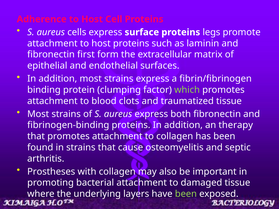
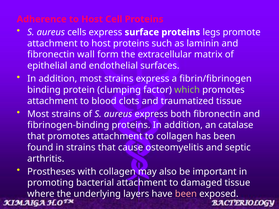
first: first -> wall (86, 55)
therapy: therapy -> catalase (236, 125)
been colour: light green -> pink (186, 194)
